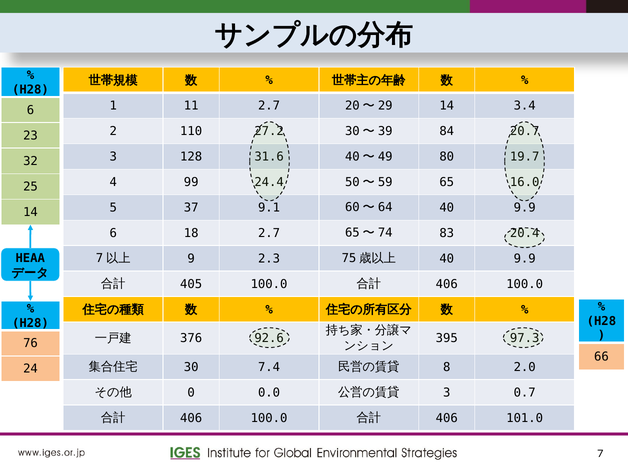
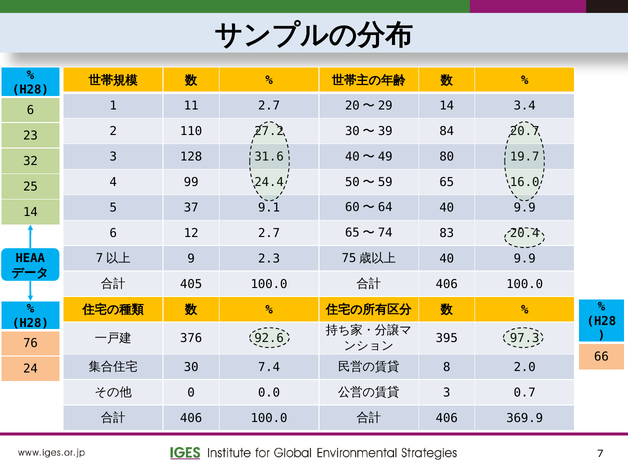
18: 18 -> 12 (191, 233)
101.0: 101.0 -> 369.9 (525, 418)
